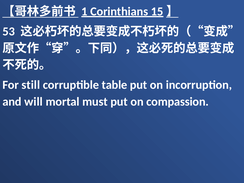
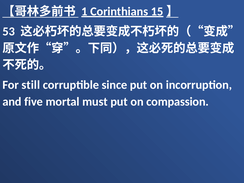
table: table -> since (114, 85)
will: will -> five (34, 102)
